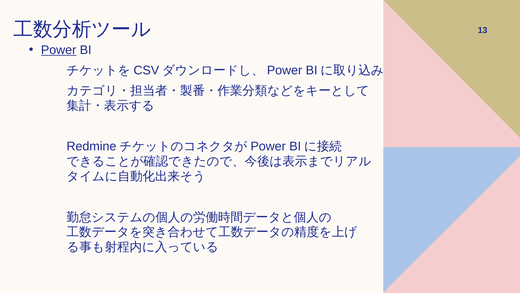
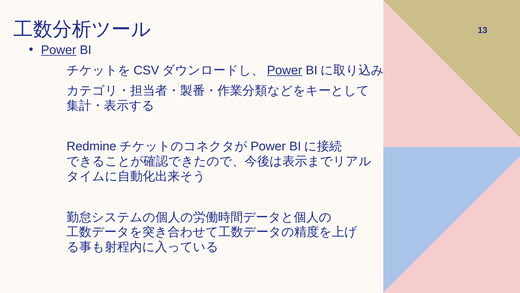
Power underline: none -> present (285, 70)
